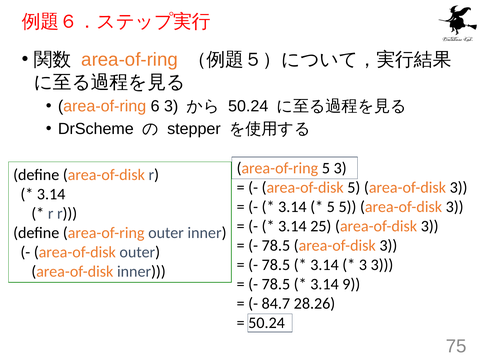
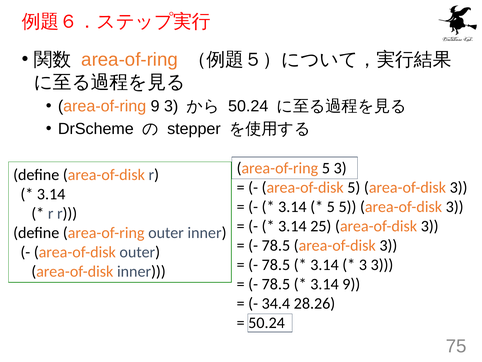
area-of-ring 6: 6 -> 9 (155, 106)
84.7: 84.7 -> 34.4 (276, 303)
